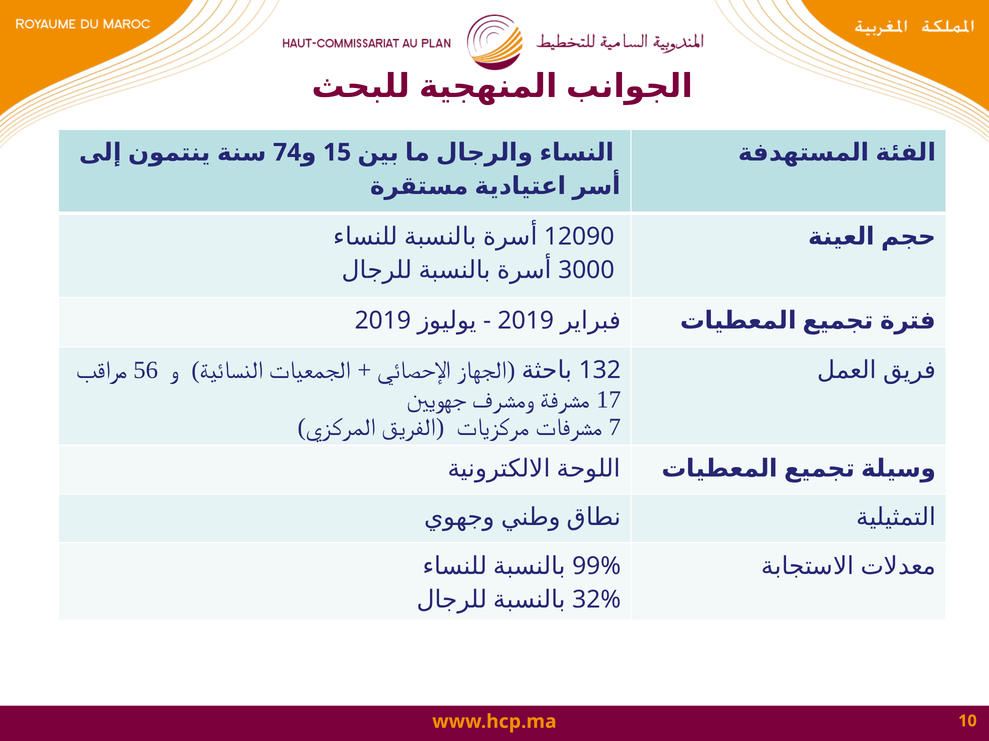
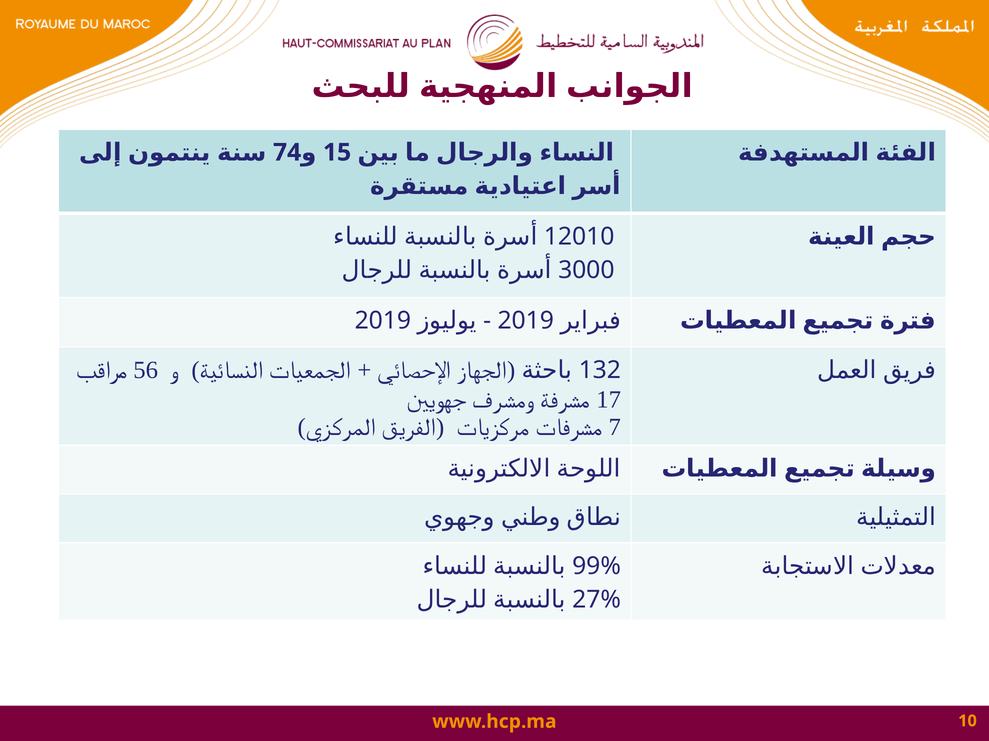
12090: 12090 -> 12010 (579, 237)
32%: 32% -> 27% (597, 600)
